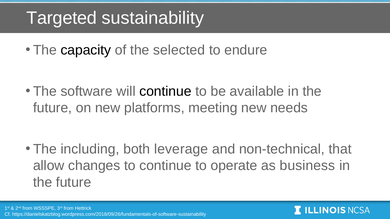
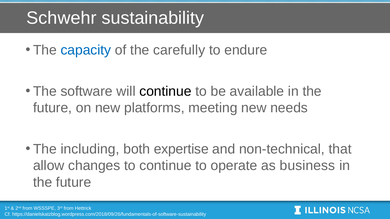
Targeted: Targeted -> Schwehr (61, 18)
capacity colour: black -> blue (86, 50)
selected: selected -> carefully (179, 50)
leverage: leverage -> expertise (181, 149)
